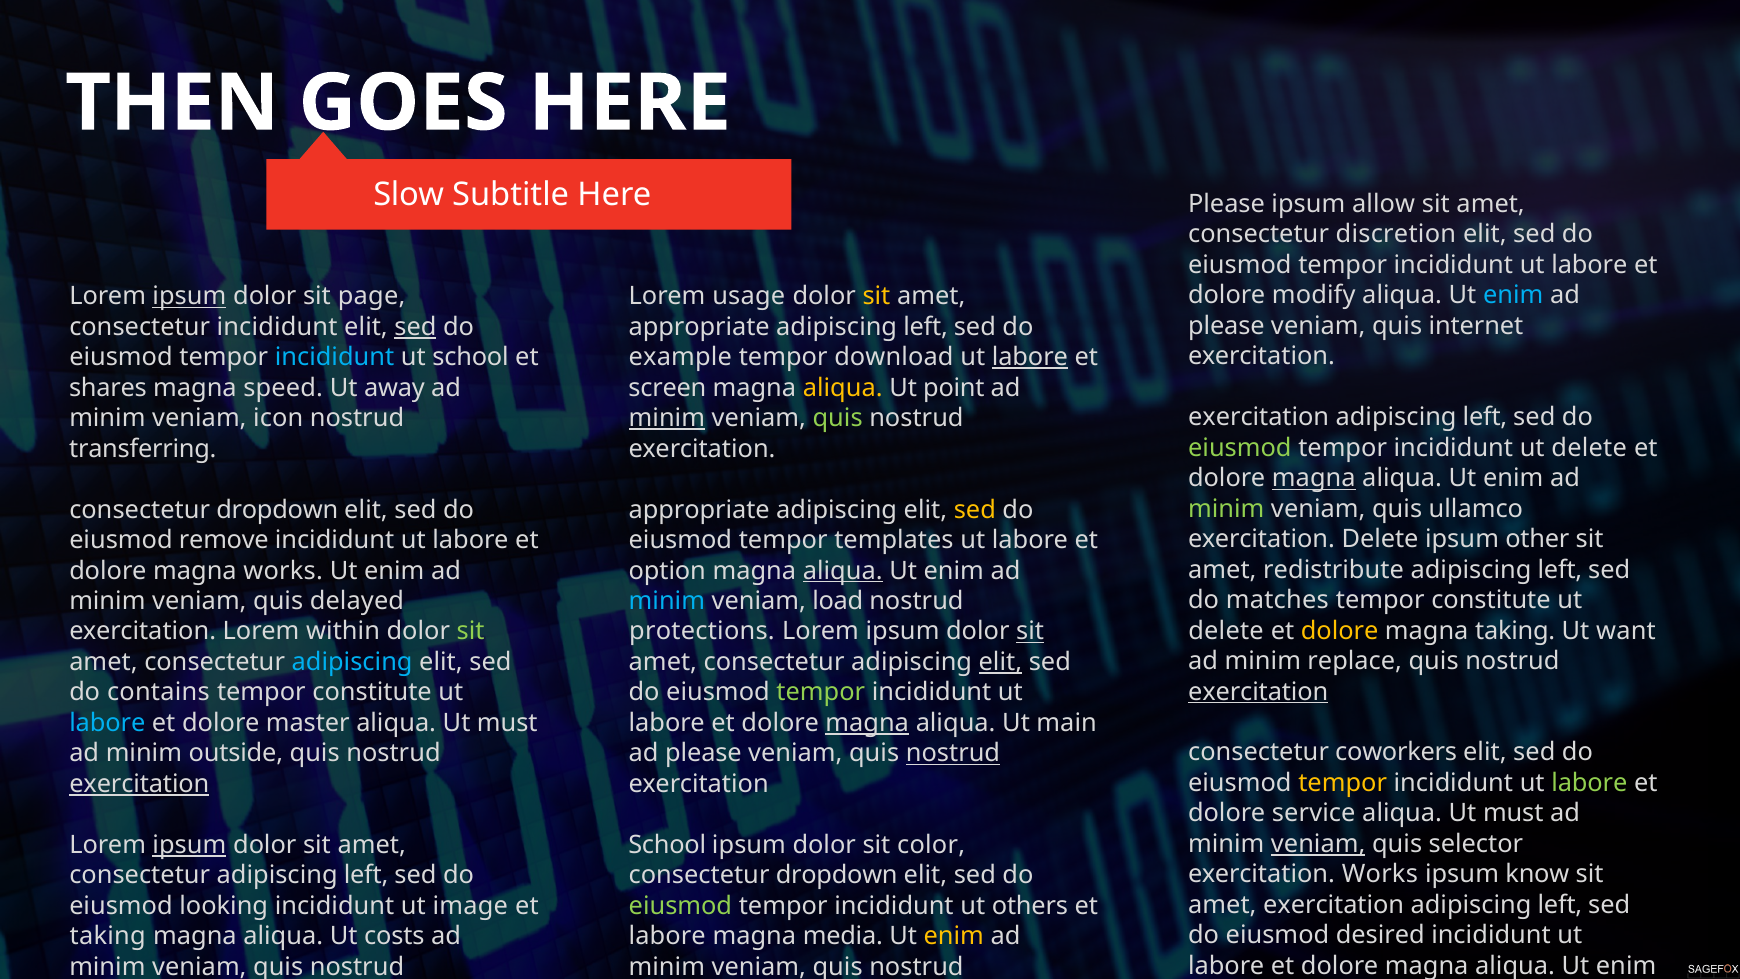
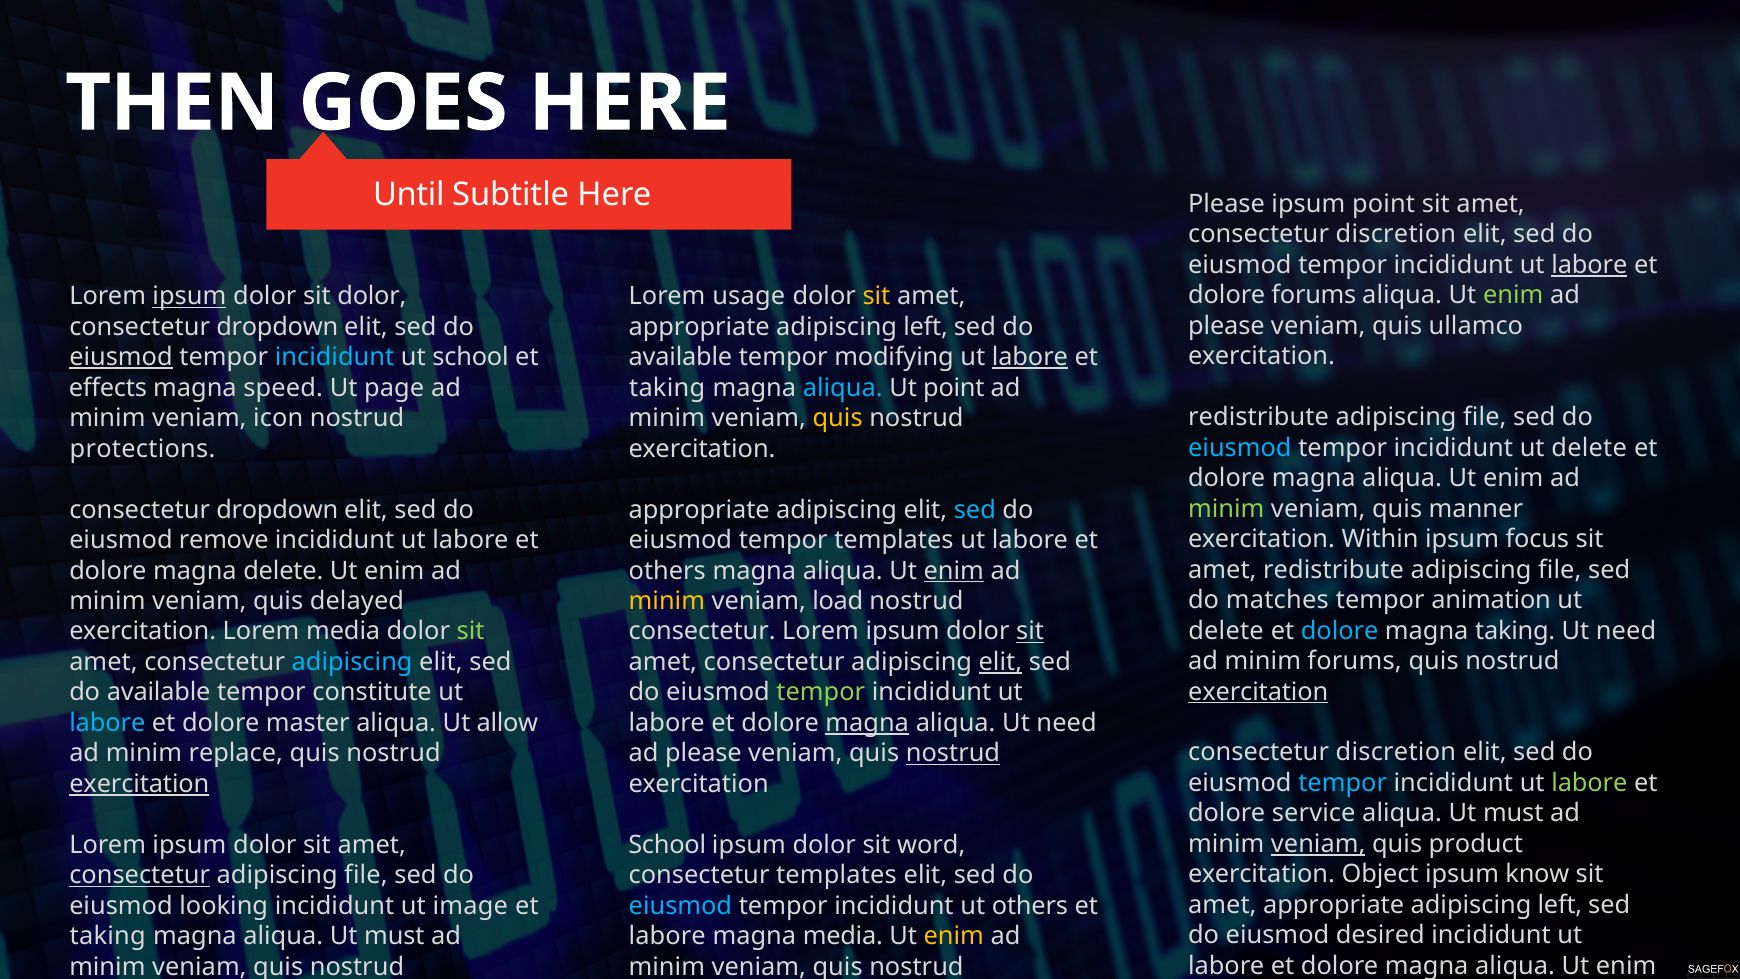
Slow: Slow -> Until (409, 195)
ipsum allow: allow -> point (1384, 204)
labore underline: none -> present (1589, 265)
dolore modify: modify -> forums (1314, 295)
enim colour: light blue -> light green (1513, 295)
sit page: page -> dolor (372, 296)
internet: internet -> ullamco (1476, 326)
incididunt: incididunt -> dropdown (277, 327)
sed underline: present -> none (415, 327)
eiusmod underline: none -> present (121, 357)
example: example -> available (681, 357)
download: download -> modifying (894, 357)
shares: shares -> effects (108, 388)
away: away -> page (394, 388)
screen: screen -> taking (667, 388)
aliqua colour: yellow -> light blue (843, 388)
exercitation: exercitation -> redistribute (1259, 417)
left: left -> file (1485, 417)
minim underline: present -> none (667, 418)
quis colour: light green -> yellow (838, 418)
eiusmod colour: light green -> light blue (1240, 448)
transferring: transferring -> protections (143, 449)
magna underline: present -> none (1314, 478)
ullamco: ullamco -> manner (1476, 509)
sed colour: yellow -> light blue (975, 510)
exercitation Delete: Delete -> Within (1380, 539)
other: other -> focus (1537, 539)
left: left -> file (1560, 570)
magna works: works -> delete (283, 570)
option: option -> others (667, 570)
aliqua underline: present -> none (843, 570)
enim underline: none -> present (954, 570)
constitute: constitute -> animation (1491, 600)
minim colour: light blue -> yellow (667, 601)
dolore colour: yellow -> light blue (1340, 631)
want: want -> need (1626, 631)
Lorem within: within -> media (343, 631)
protections: protections -> consectetur (702, 631)
minim replace: replace -> forums (1355, 661)
contains: contains -> available (159, 692)
must: must -> allow (507, 723)
aliqua Ut main: main -> need (1067, 723)
coworkers: coworkers -> discretion (1396, 752)
outside: outside -> replace (236, 753)
tempor colour: yellow -> light blue (1343, 783)
selector: selector -> product (1476, 844)
ipsum underline: present -> none (189, 845)
color: color -> word (931, 845)
exercitation Works: Works -> Object (1380, 874)
consectetur underline: none -> present (140, 875)
left: left -> file (366, 875)
dropdown: dropdown -> templates (836, 875)
exercitation: exercitation -> appropriate (1334, 905)
eiusmod colour: light green -> light blue (680, 906)
magna aliqua Ut costs: costs -> must (394, 936)
